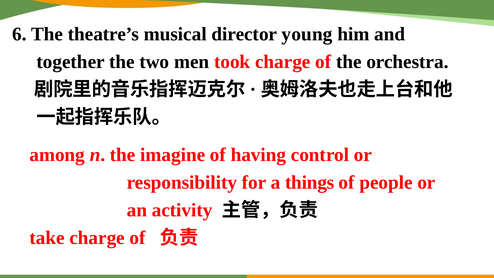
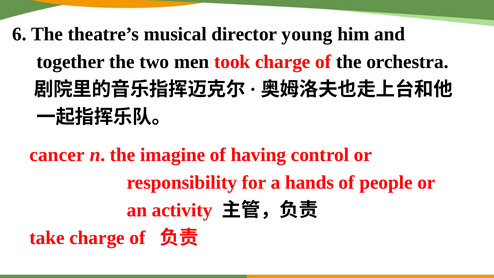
among: among -> cancer (57, 155)
things: things -> hands (310, 182)
